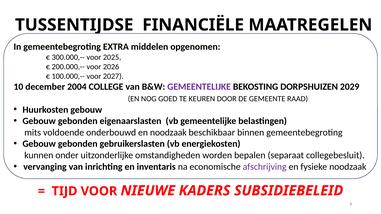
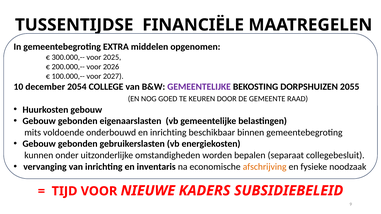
2004: 2004 -> 2054 (77, 87)
2029: 2029 -> 2055 (350, 87)
en noodzaak: noodzaak -> inrichting (168, 133)
afschrijving colour: purple -> orange (265, 167)
